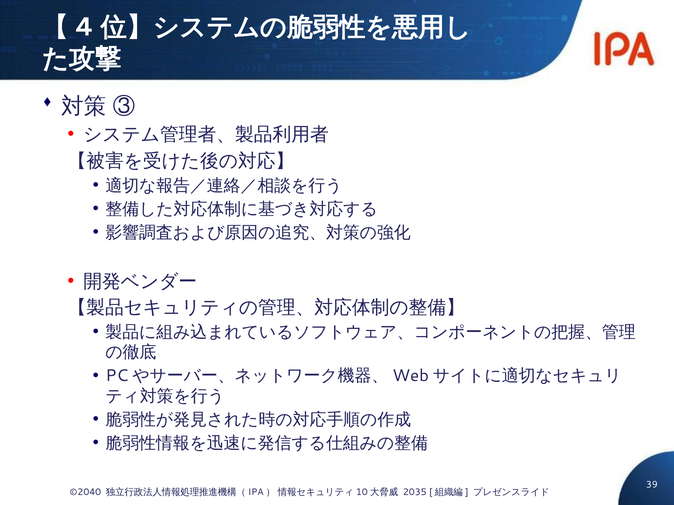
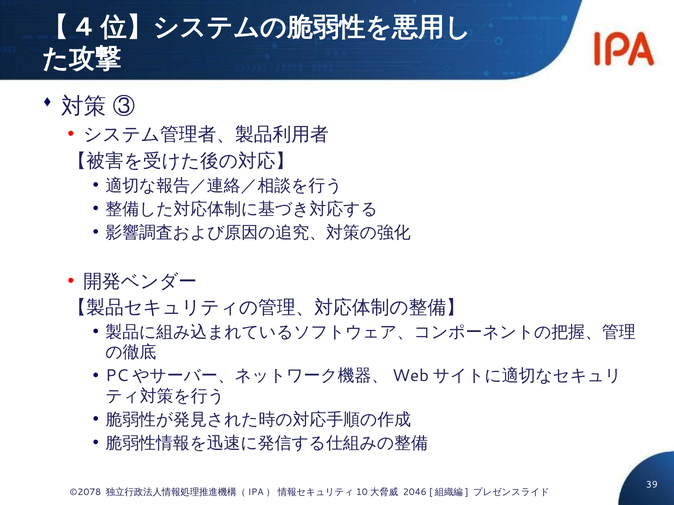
©2040: ©2040 -> ©2078 (85, 492)
2035: 2035 -> 2046 (415, 492)
